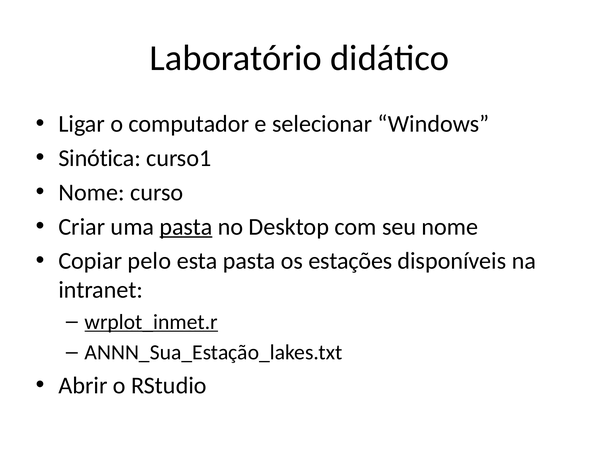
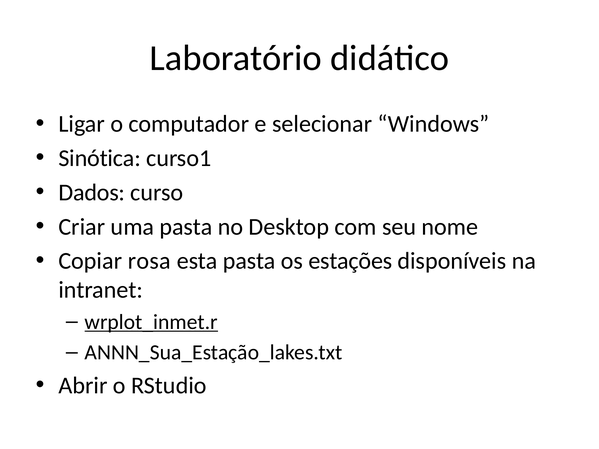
Nome: Nome -> Dados (92, 193)
pasta underline: present -> none (186, 227)
pelo: pelo -> rosa (149, 261)
